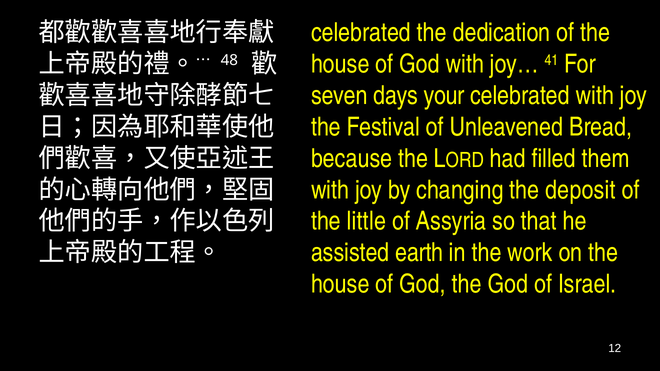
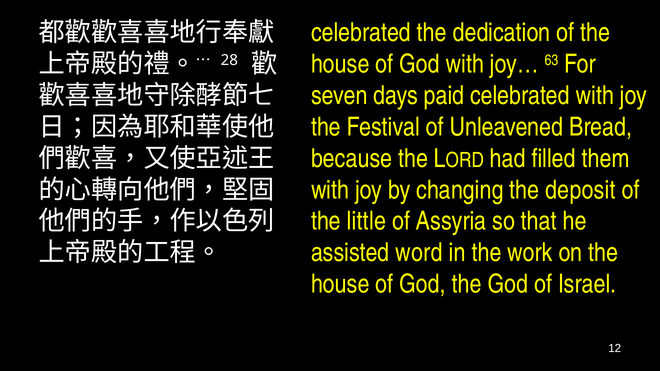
41: 41 -> 63 (551, 60)
48: 48 -> 28 (229, 60)
your: your -> paid (444, 96)
earth: earth -> word (419, 253)
